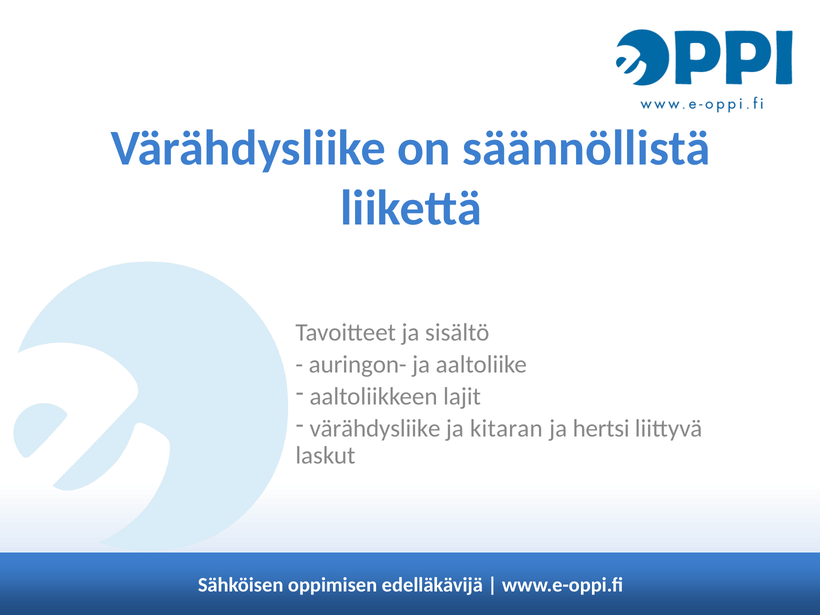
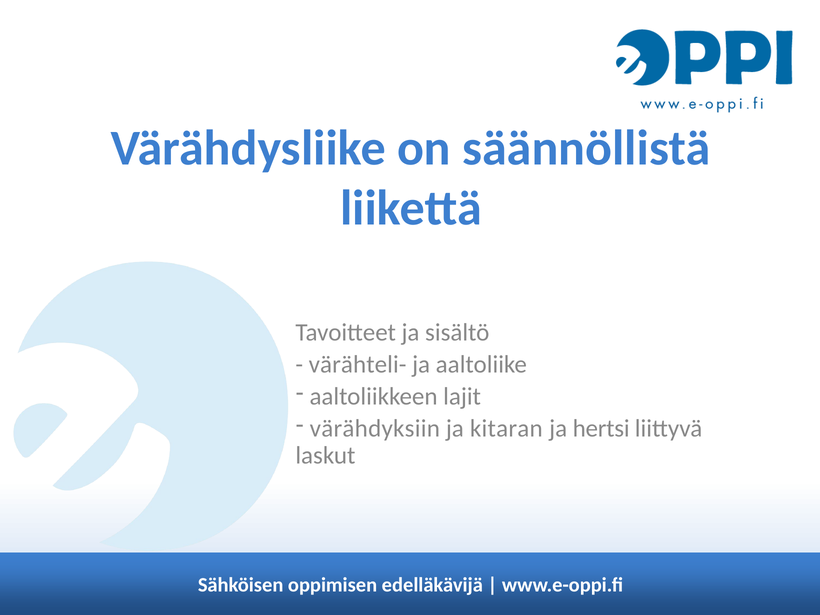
auringon-: auringon- -> värähteli- (358, 365)
värähdysliike: värähdysliike -> värähdyksiin (375, 429)
